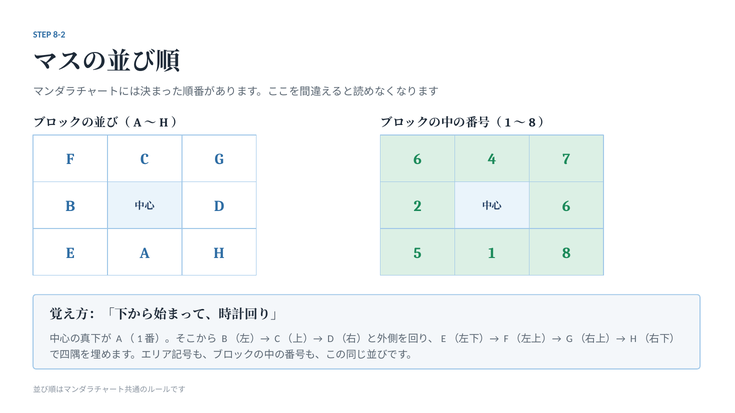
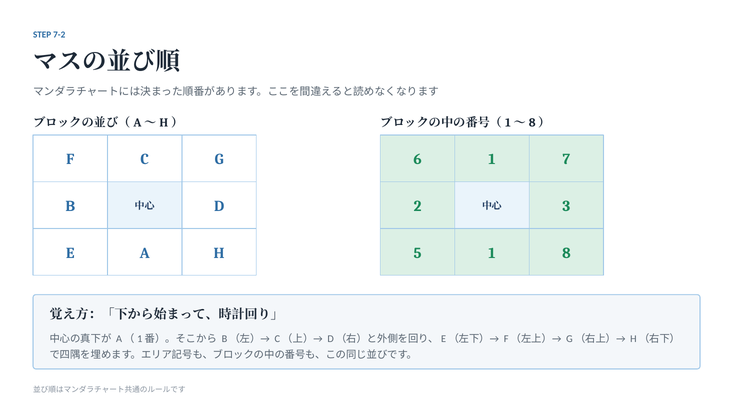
8-2: 8-2 -> 7-2 (59, 35)
6 4: 4 -> 1 (492, 160)
6: 6 -> 3 (566, 206)
